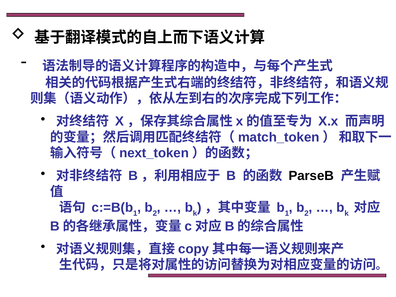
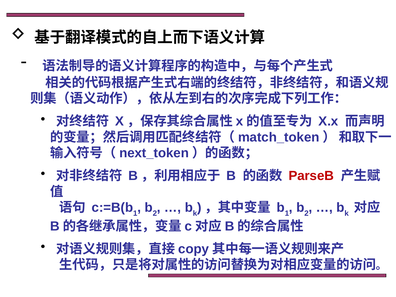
ParseB colour: black -> red (311, 176)
